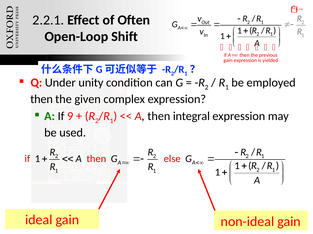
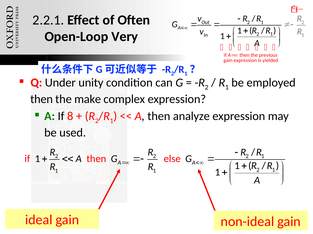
Shift: Shift -> Very (125, 37)
given: given -> make (88, 99)
9: 9 -> 8 (70, 116)
integral: integral -> analyze (191, 116)
